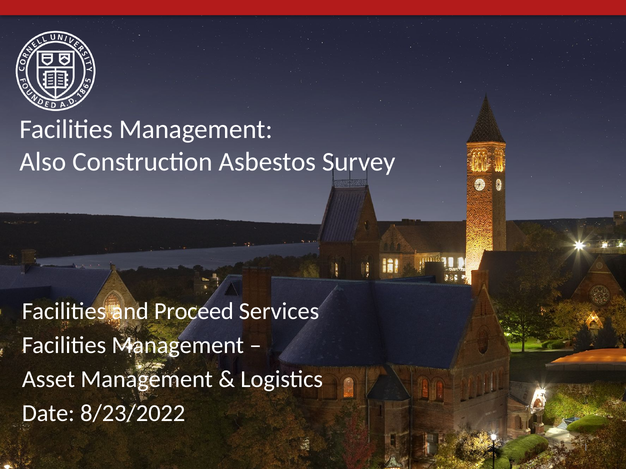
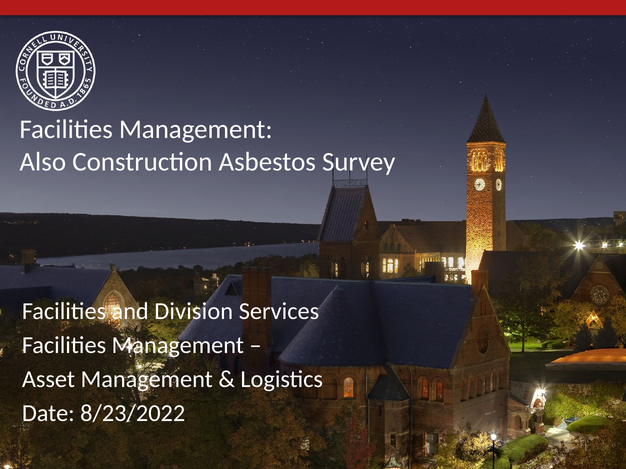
Proceed: Proceed -> Division (194, 312)
